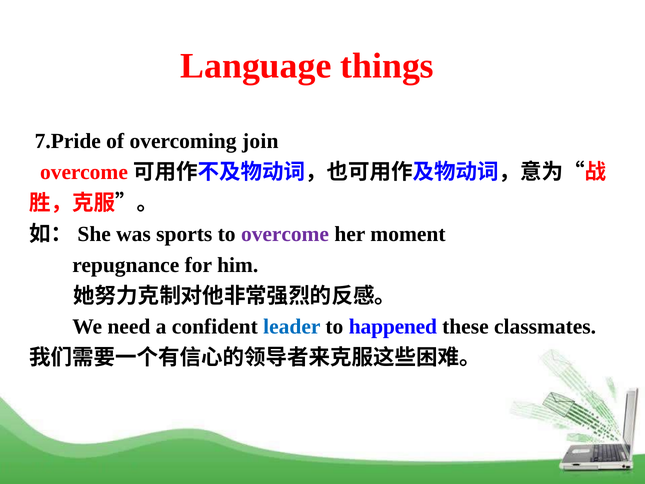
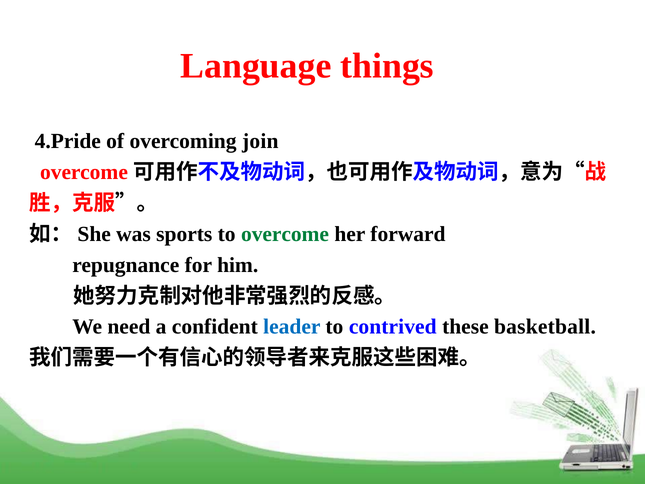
7.Pride: 7.Pride -> 4.Pride (68, 141)
overcome colour: purple -> green (285, 234)
moment: moment -> forward (408, 234)
happened: happened -> contrived (393, 327)
classmates: classmates -> basketball (545, 327)
